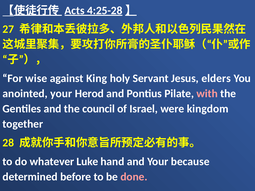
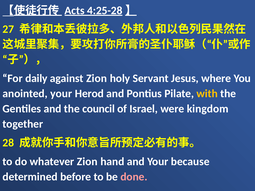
wise: wise -> daily (36, 79)
against King: King -> Zion (97, 79)
elders: elders -> where (216, 79)
with colour: pink -> yellow (207, 94)
whatever Luke: Luke -> Zion (87, 162)
